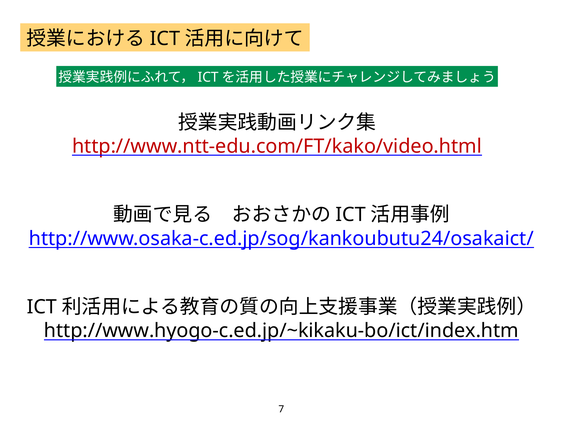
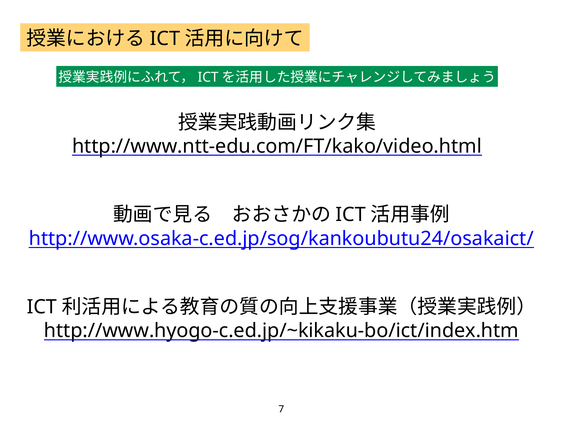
http://www.ntt-edu.com/FT/kako/video.html colour: red -> black (277, 146)
